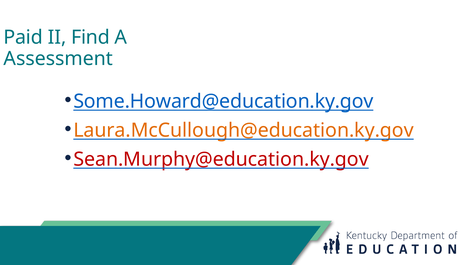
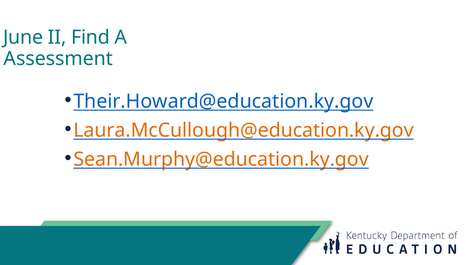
Paid: Paid -> June (23, 37)
Some.Howard@education.ky.gov: Some.Howard@education.ky.gov -> Their.Howard@education.ky.gov (223, 101)
Sean.Murphy@education.ky.gov colour: red -> orange (221, 159)
